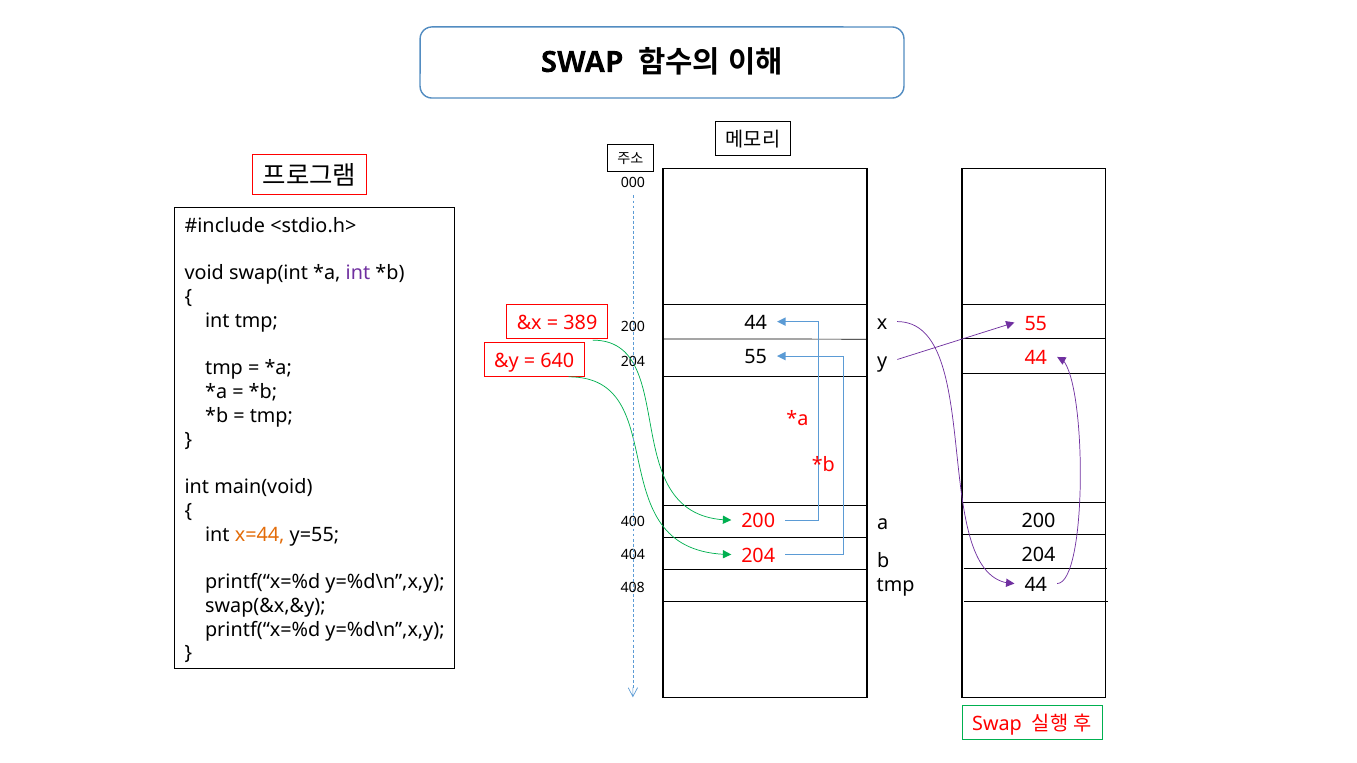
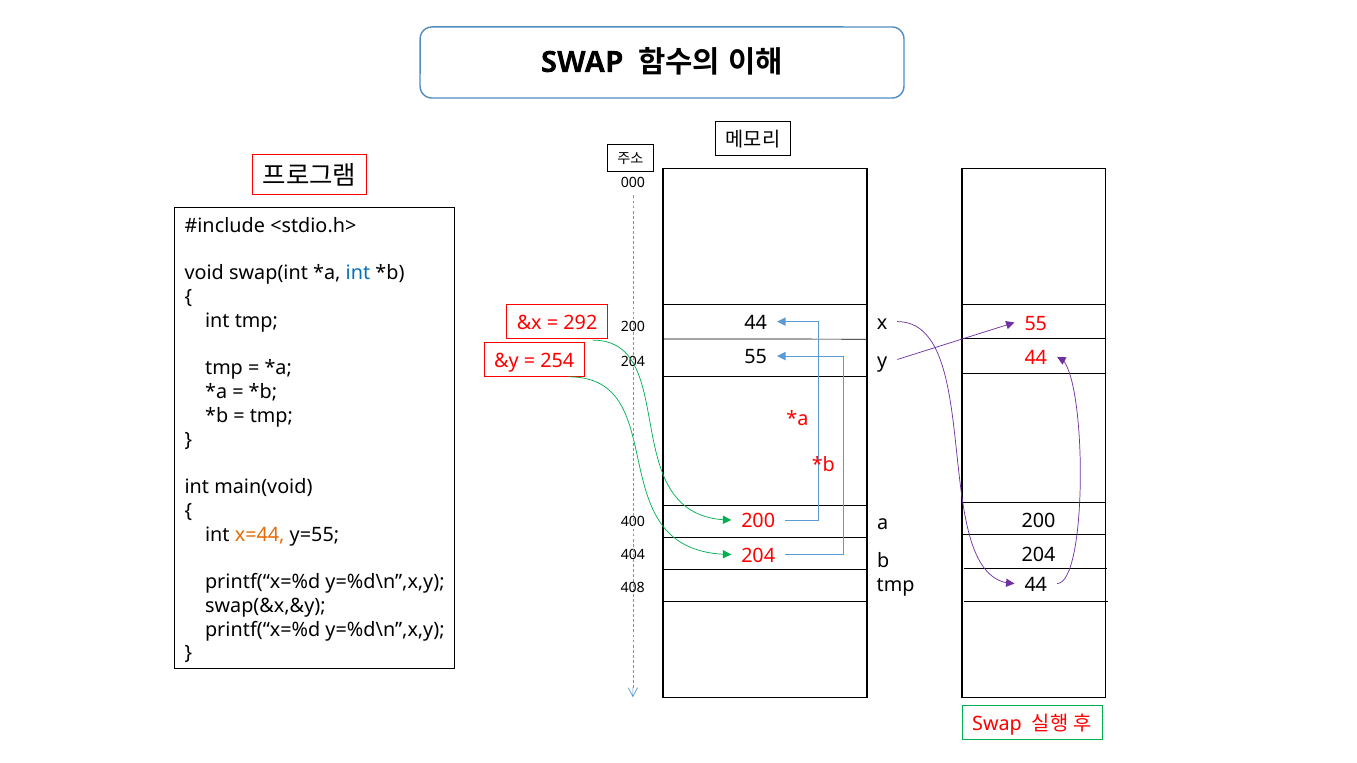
int colour: purple -> blue (358, 273)
389: 389 -> 292 (580, 323)
640: 640 -> 254 (557, 361)
